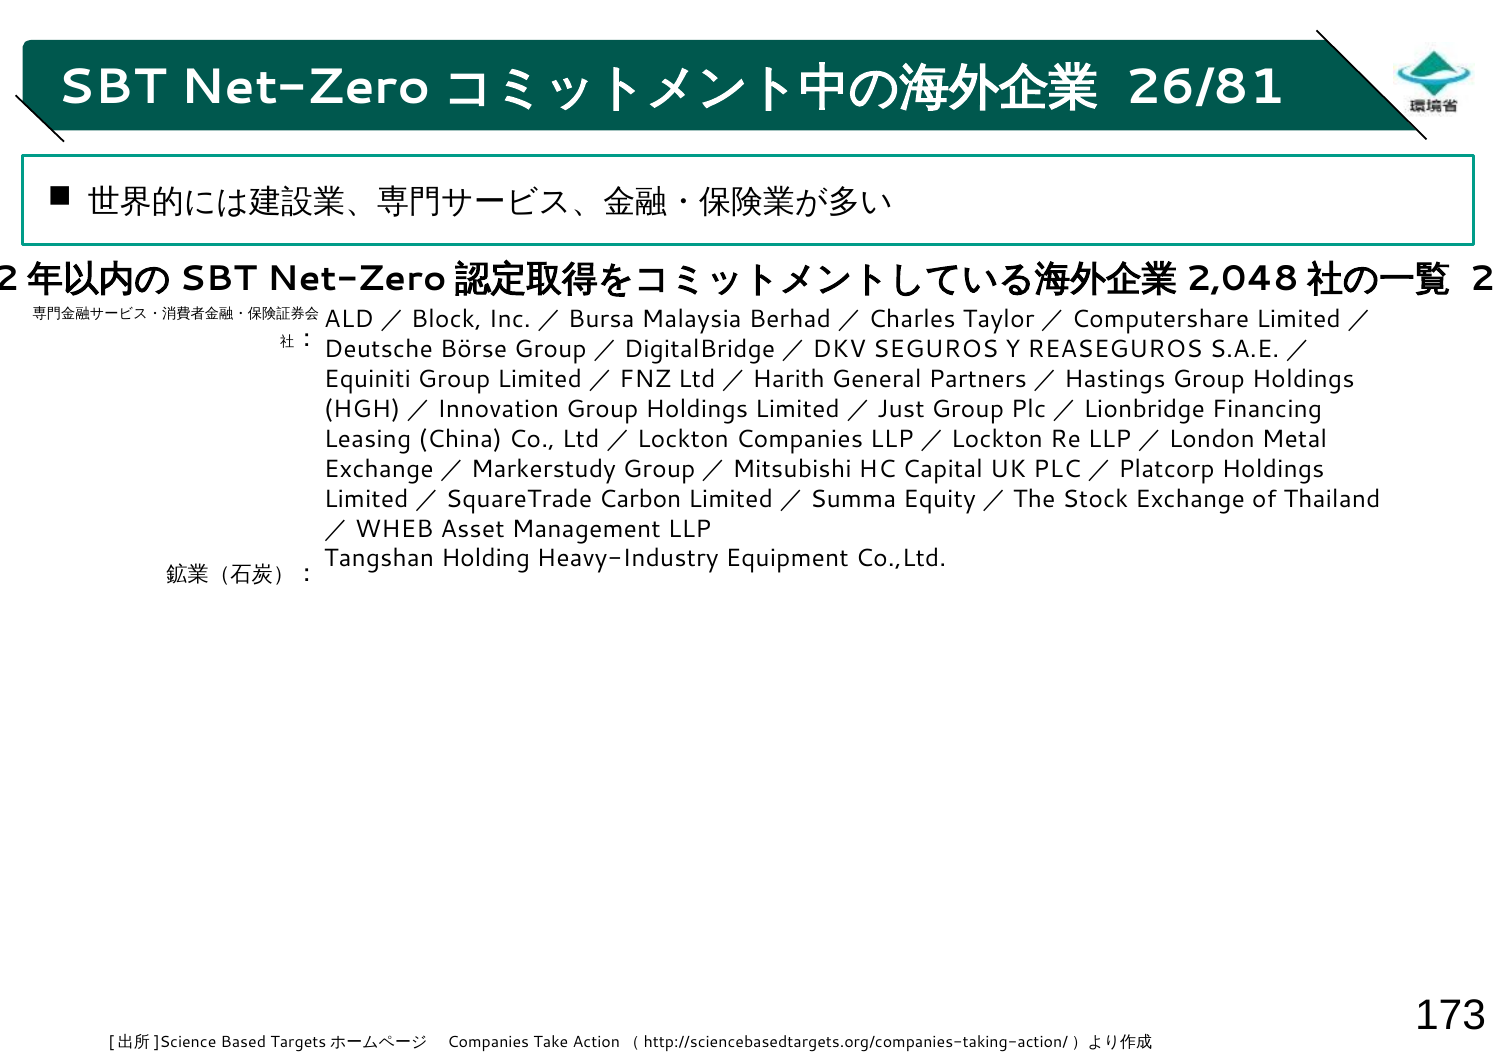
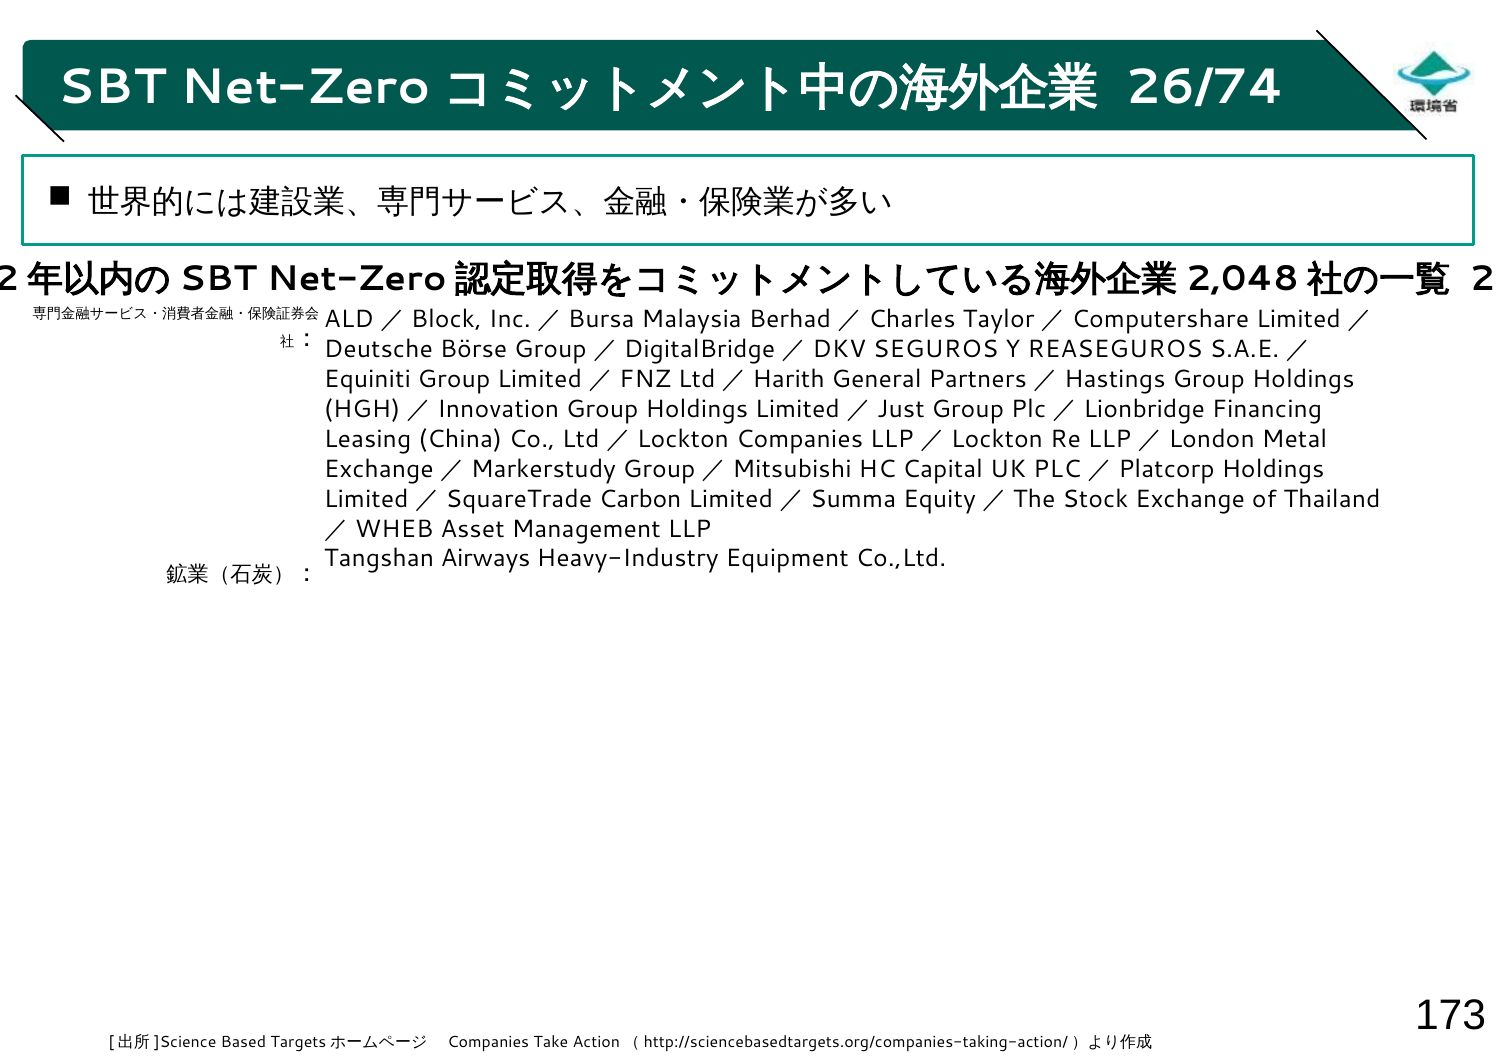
26/81: 26/81 -> 26/74 (1205, 87)
Holding: Holding -> Airways (486, 559)
